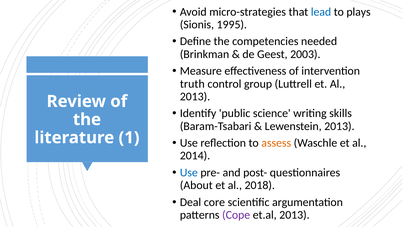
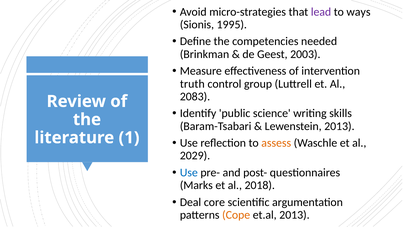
lead colour: blue -> purple (321, 12)
plays: plays -> ways (358, 12)
2013: 2013 -> 2083 (195, 96)
2014: 2014 -> 2029 (195, 156)
About: About -> Marks (196, 185)
Cope colour: purple -> orange (236, 215)
